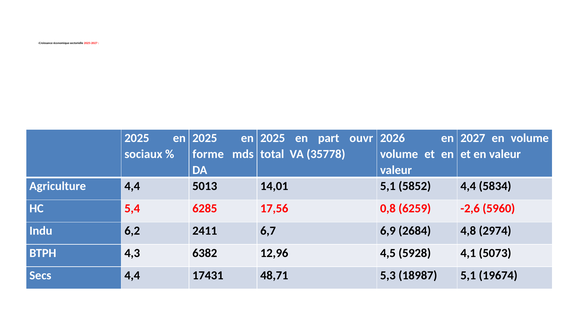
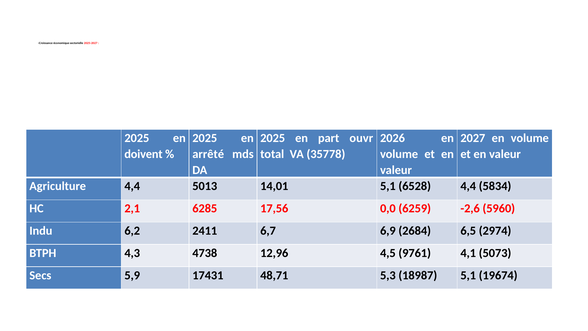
sociaux: sociaux -> doivent (143, 154)
forme: forme -> arrêté (208, 154)
5852: 5852 -> 6528 (415, 186)
5,4: 5,4 -> 2,1 (132, 208)
0,8: 0,8 -> 0,0 (388, 208)
4,8: 4,8 -> 6,5 (468, 231)
6382: 6382 -> 4738 (205, 253)
5928: 5928 -> 9761 (415, 253)
Secs 4,4: 4,4 -> 5,9 (132, 275)
